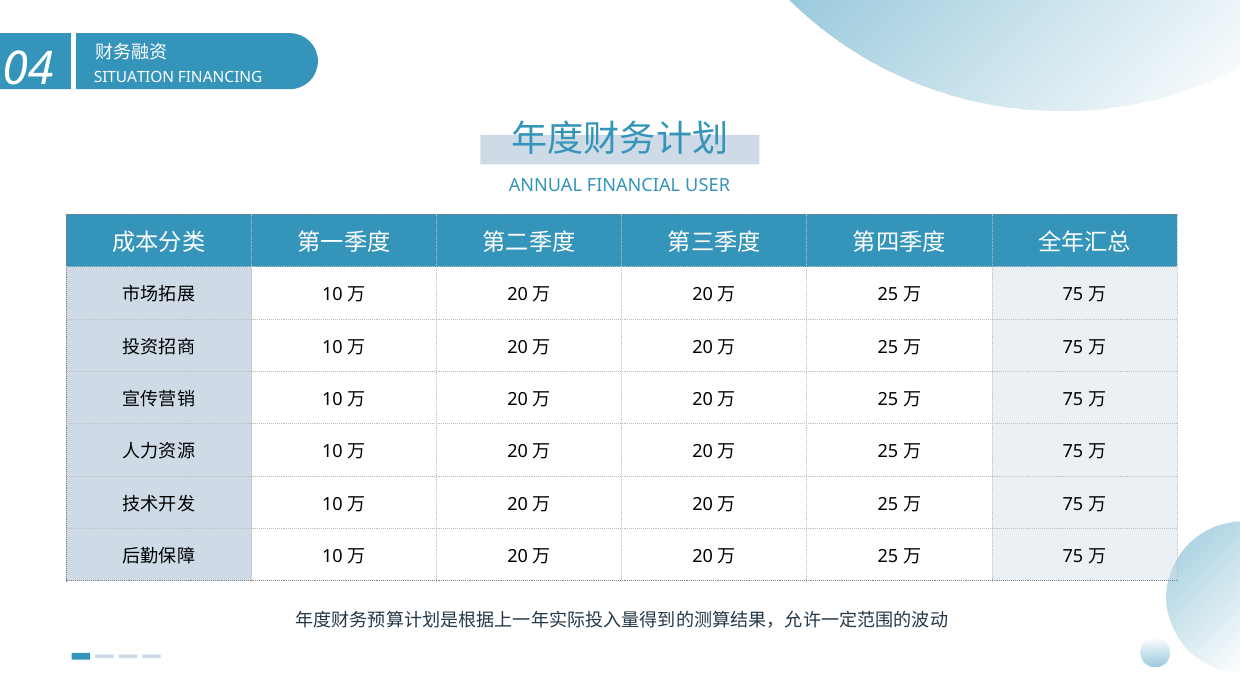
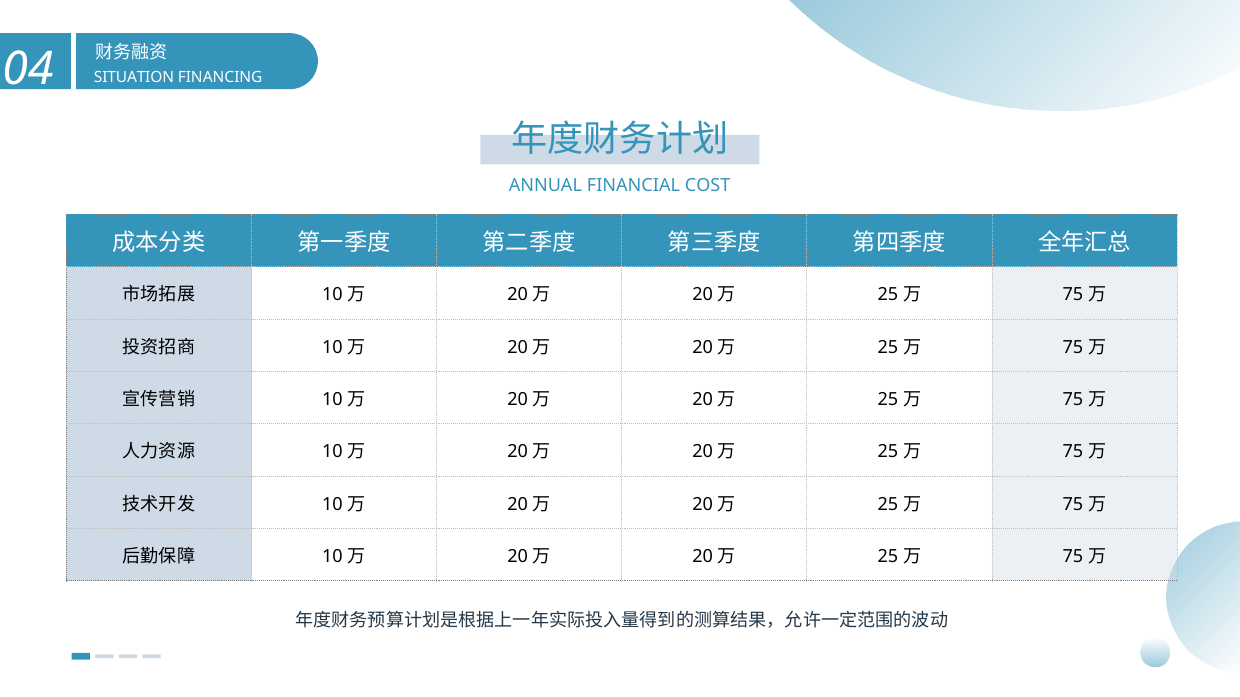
USER: USER -> COST (708, 185)
